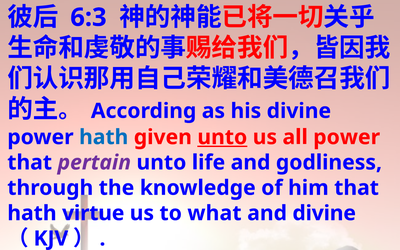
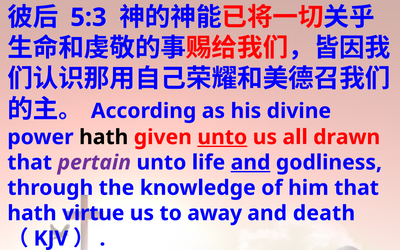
6:3: 6:3 -> 5:3 (88, 17)
hath colour: blue -> black (104, 137)
all power: power -> drawn (347, 137)
and underline: none -> present (251, 163)
what: what -> away (215, 213)
and divine: divine -> death (324, 213)
